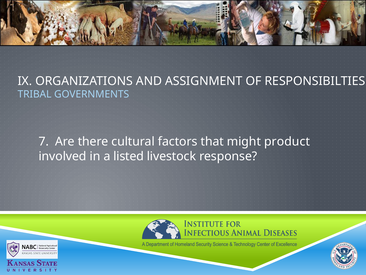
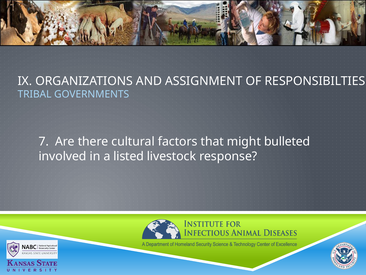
product: product -> bulleted (287, 141)
